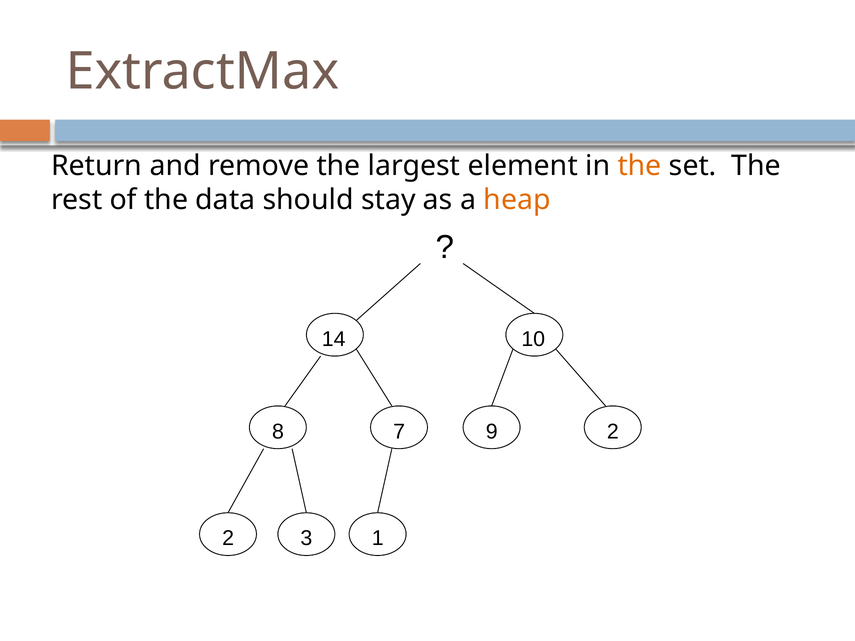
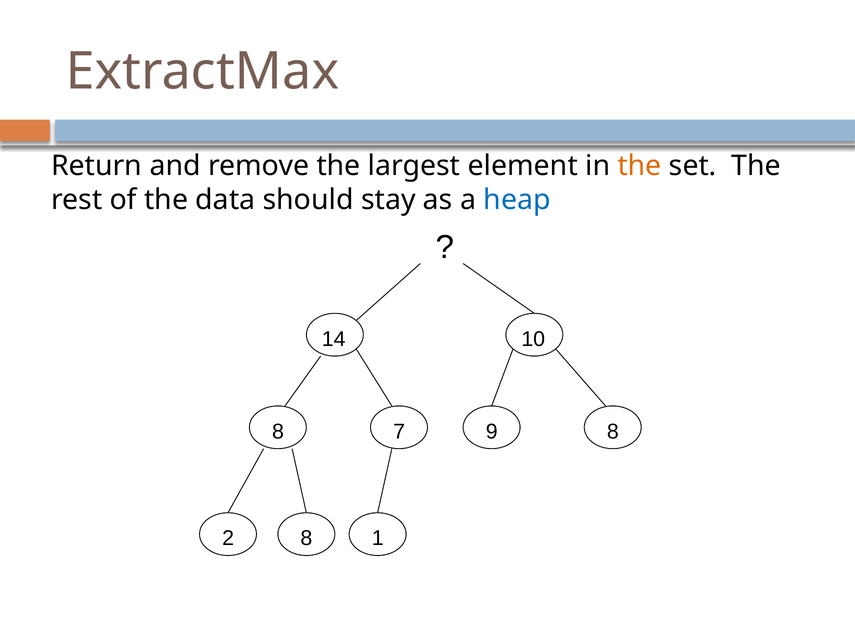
heap colour: orange -> blue (517, 200)
9 2: 2 -> 8 (613, 432)
2 3: 3 -> 8 (306, 539)
